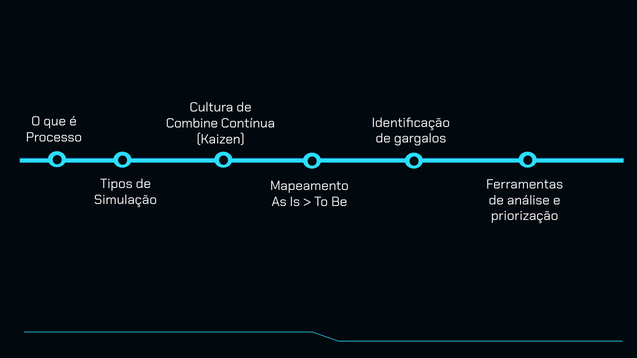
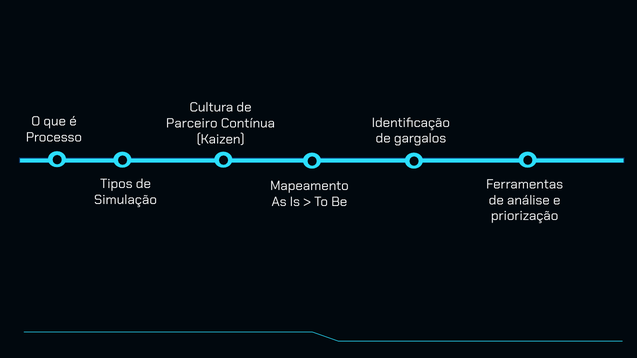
Combine: Combine -> Parceiro (192, 124)
